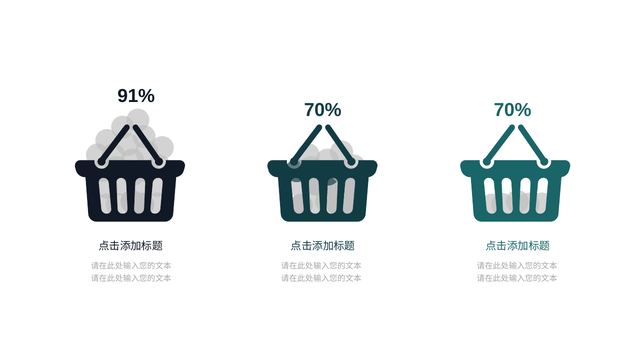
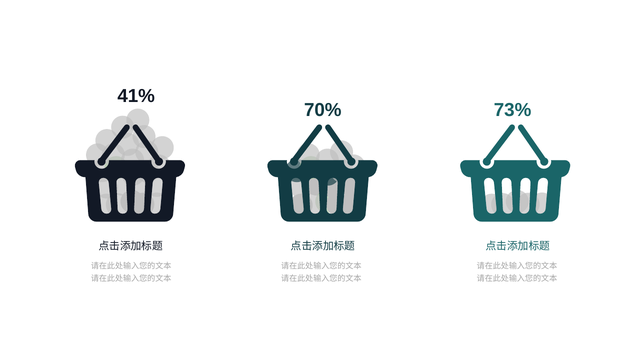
91%: 91% -> 41% (136, 96)
70% 70%: 70% -> 73% (513, 110)
